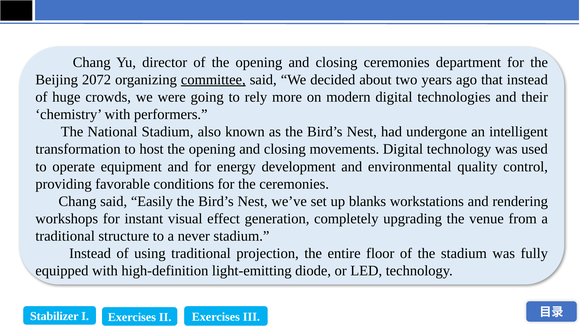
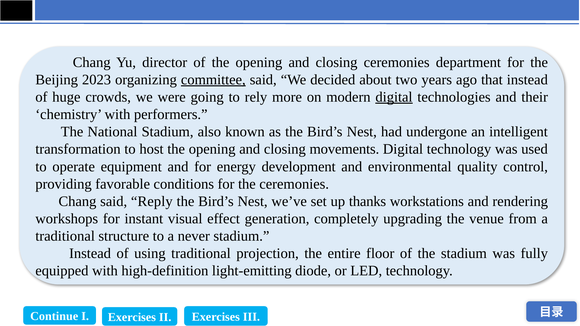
2072: 2072 -> 2023 (97, 80)
digital underline: none -> present (394, 97)
Easily: Easily -> Reply (152, 201)
blanks: blanks -> thanks (368, 201)
Stabilizer: Stabilizer -> Continue (54, 316)
